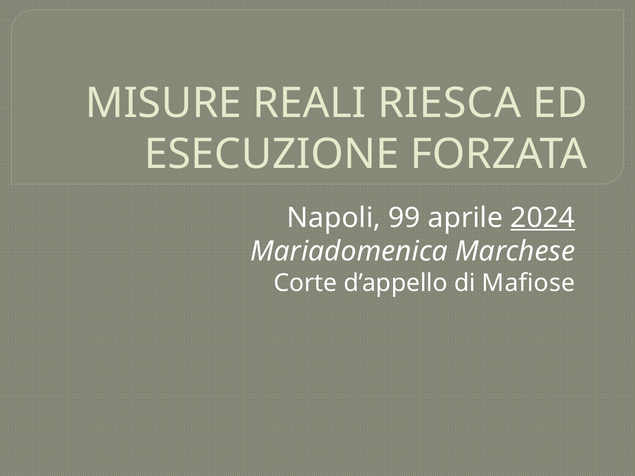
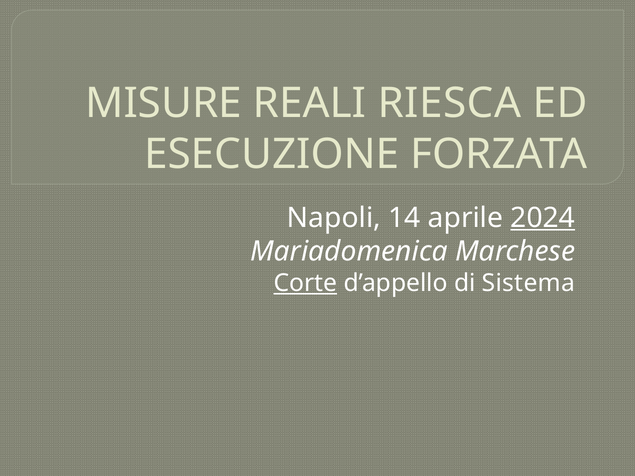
99: 99 -> 14 (404, 218)
Corte underline: none -> present (305, 283)
Mafiose: Mafiose -> Sistema (529, 283)
